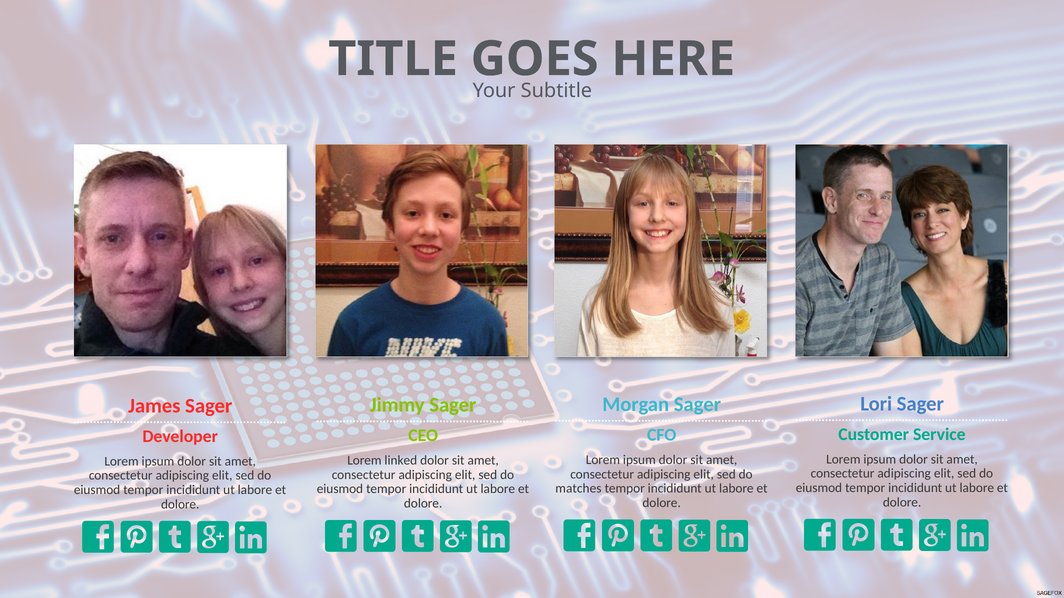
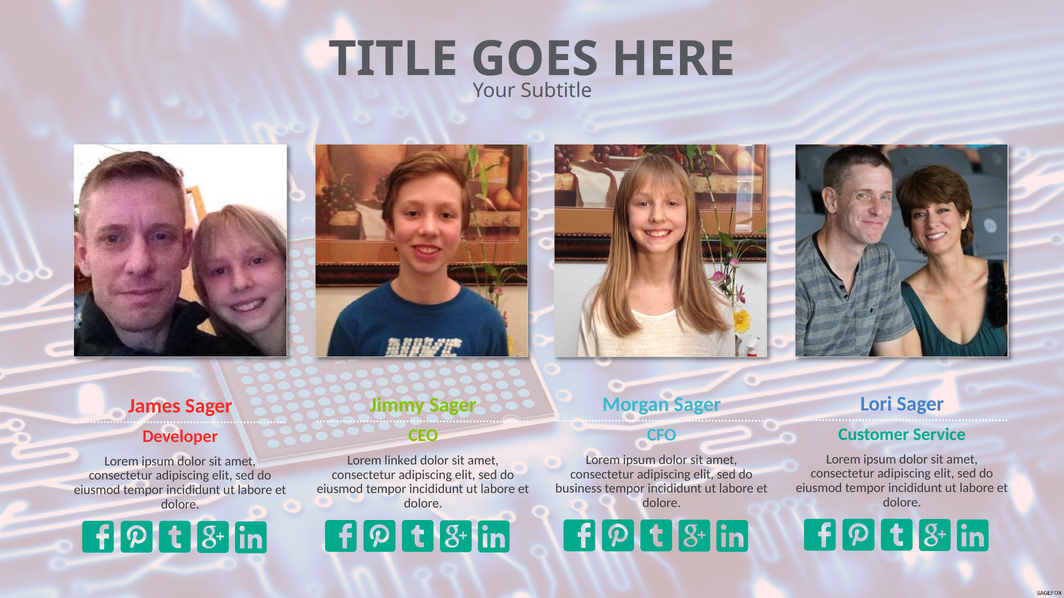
matches: matches -> business (578, 489)
